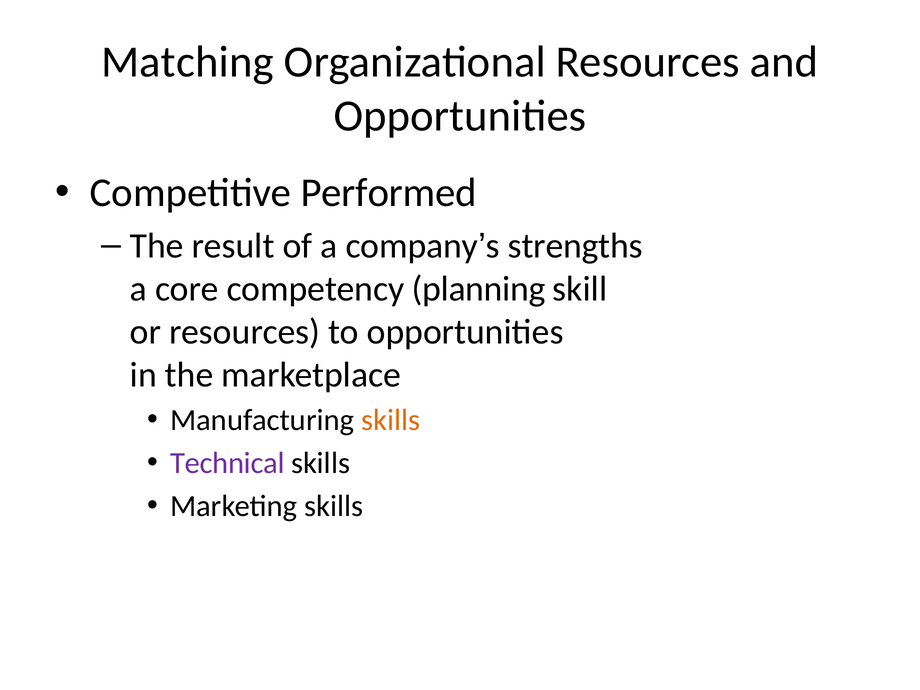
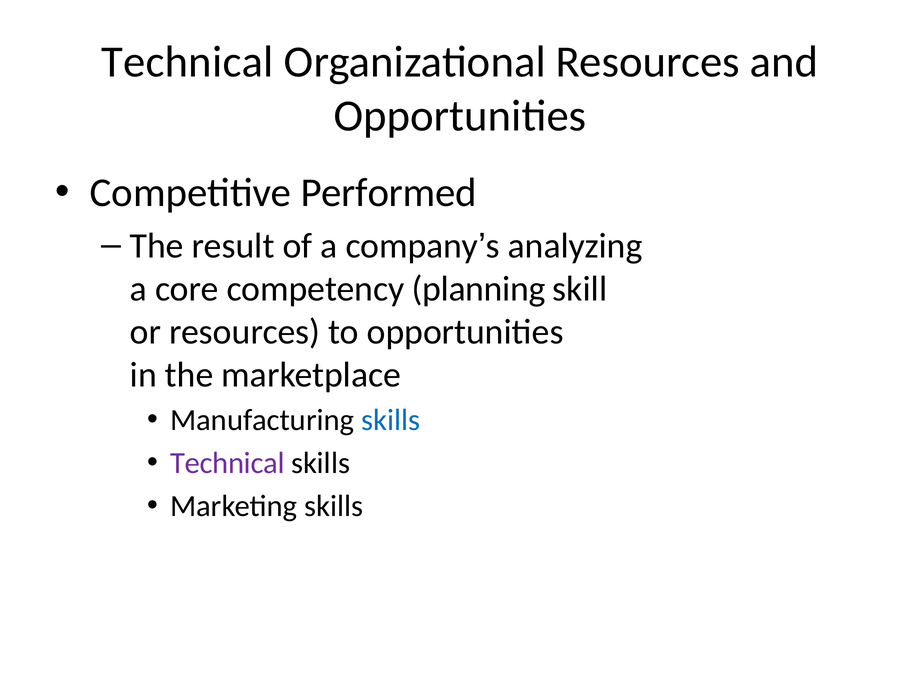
Matching: Matching -> Technical (187, 62)
strengths: strengths -> analyzing (575, 246)
skills colour: orange -> blue (391, 420)
